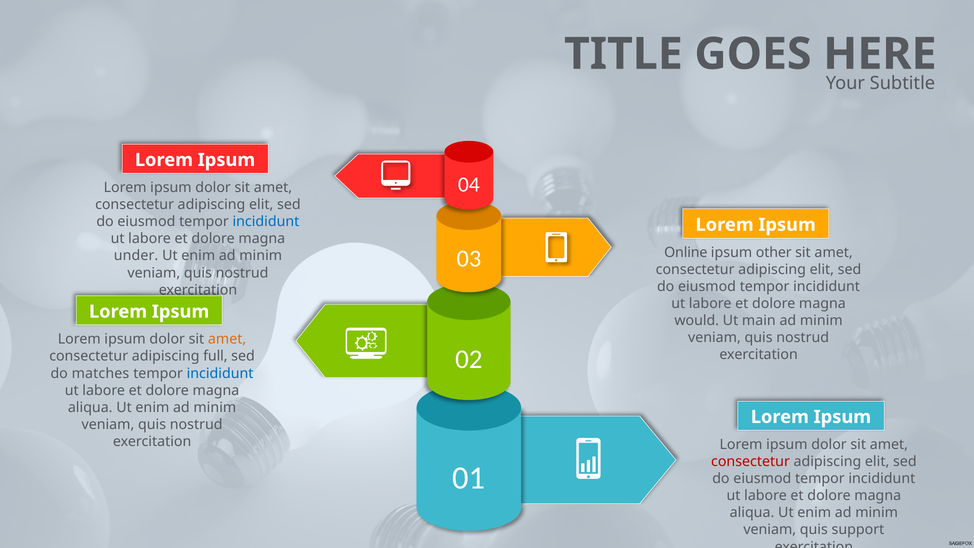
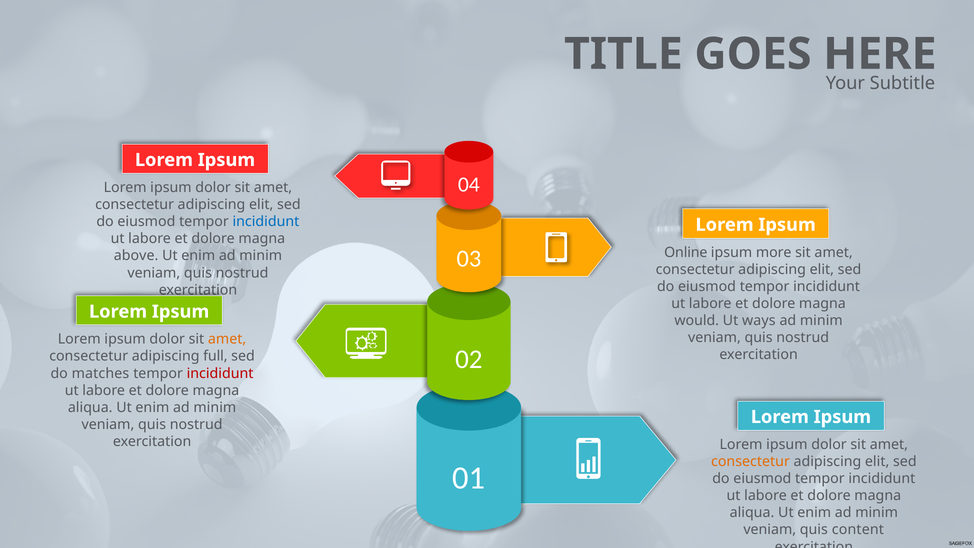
other: other -> more (774, 252)
under: under -> above (136, 256)
main: main -> ways (759, 321)
incididunt colour: blue -> red (220, 373)
consectetur colour: red -> orange (750, 461)
support: support -> content (858, 530)
